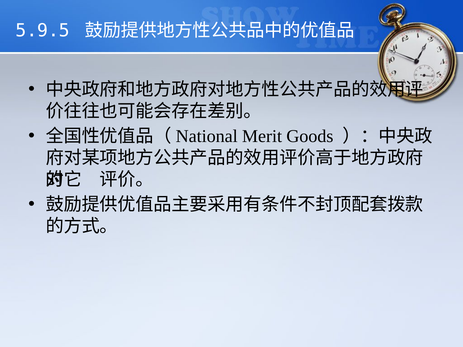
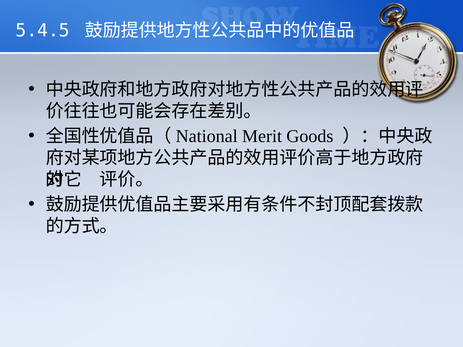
5.9.5: 5.9.5 -> 5.4.5 (43, 30)
